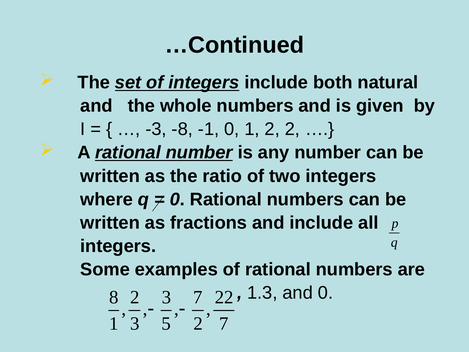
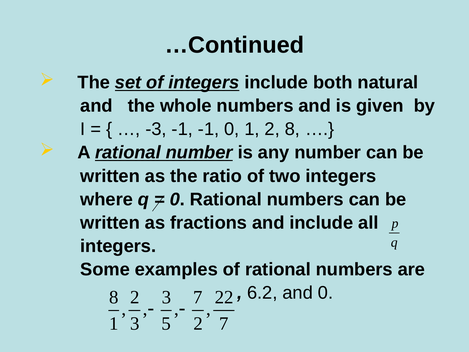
-3 -8: -8 -> -1 (182, 129)
2 2: 2 -> 8 (292, 129)
1.3: 1.3 -> 6.2 (262, 293)
